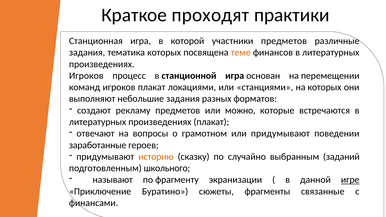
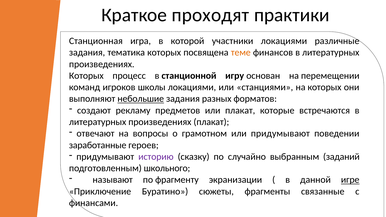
участники предметов: предметов -> локациями (284, 41)
Игроков: Игроков -> Которых (86, 76)
станционной игра: игра -> игру (235, 76)
игроков плакат: плакат -> школы (152, 87)
небольшие underline: none -> present (141, 99)
или можно: можно -> плакат (240, 110)
историю colour: orange -> purple (156, 157)
